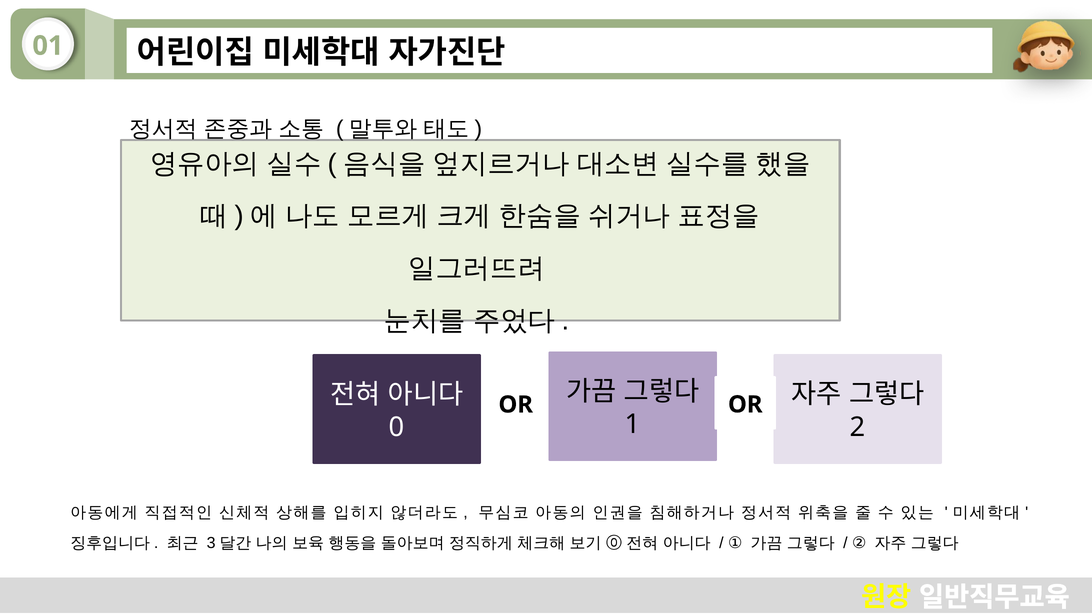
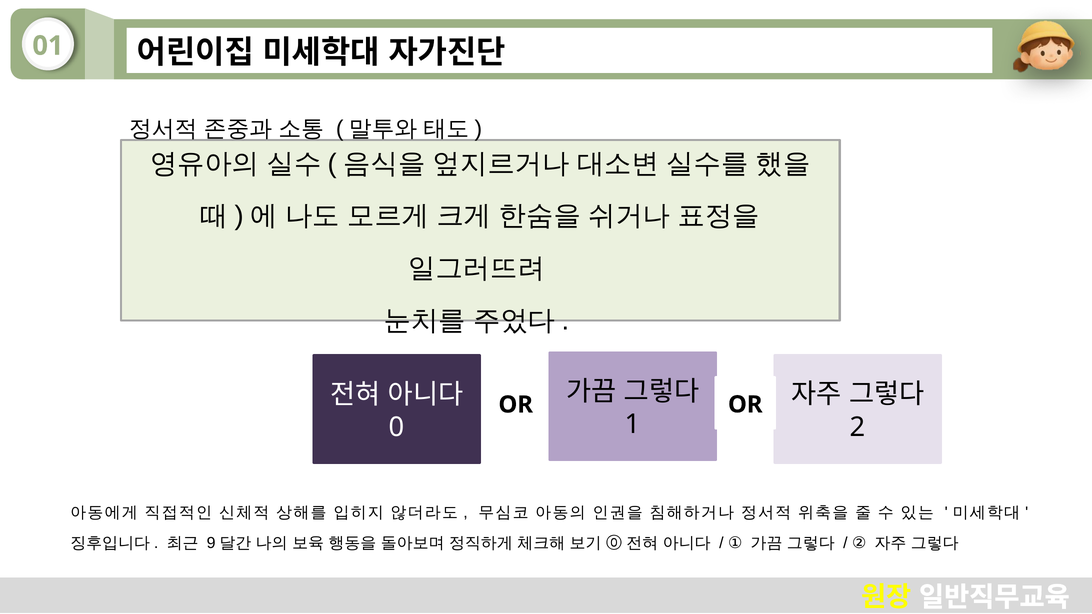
3: 3 -> 9 (211, 543)
